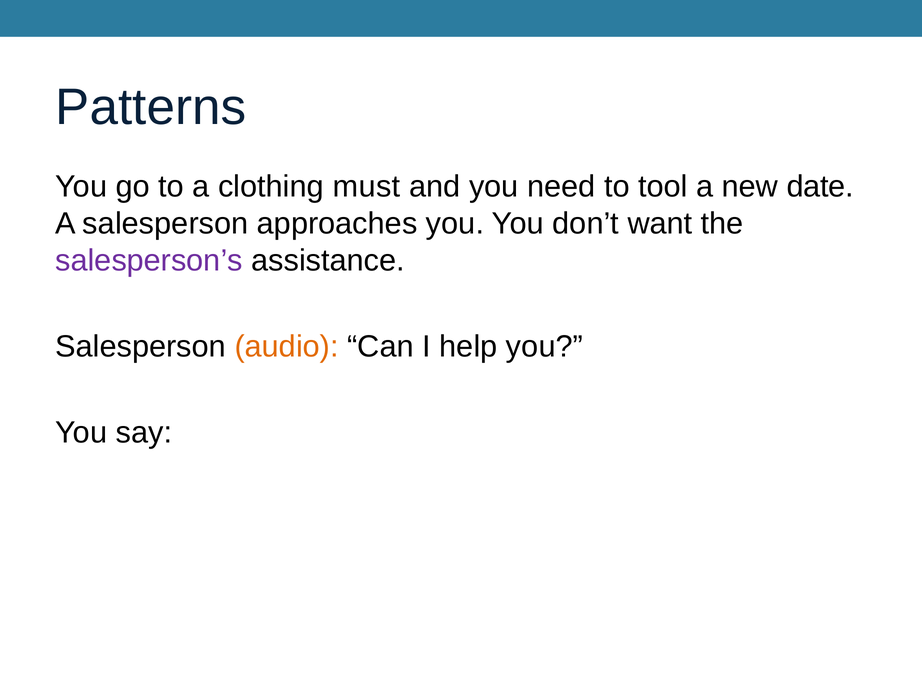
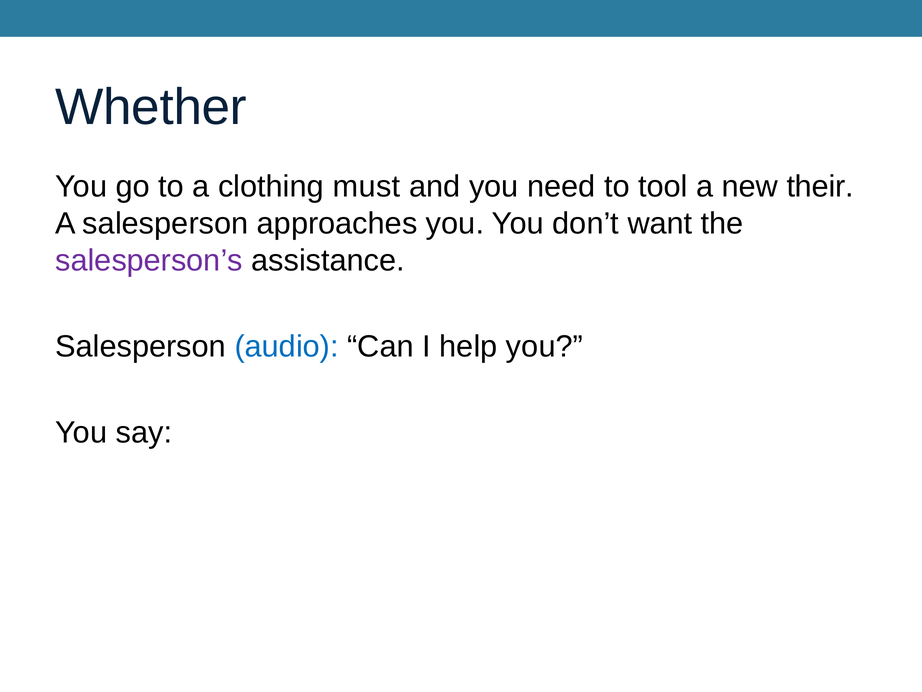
Patterns: Patterns -> Whether (151, 107)
date: date -> their (820, 187)
audio colour: orange -> blue (287, 346)
